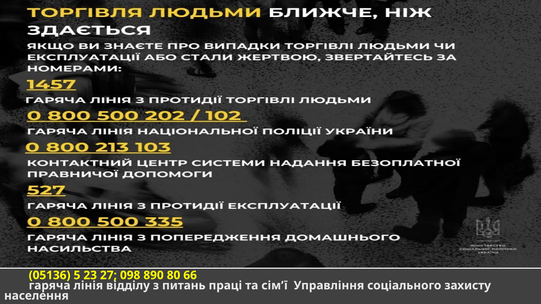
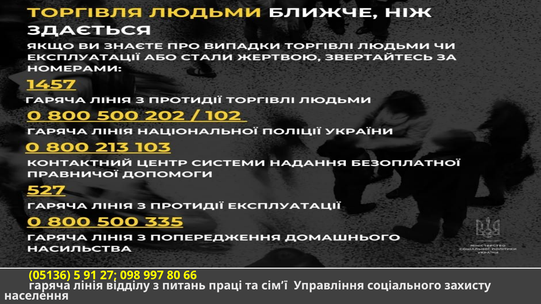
23: 23 -> 91 (90, 276)
890: 890 -> 997 (154, 276)
